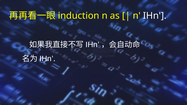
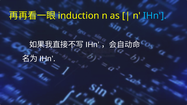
IHn colour: white -> light blue (155, 16)
